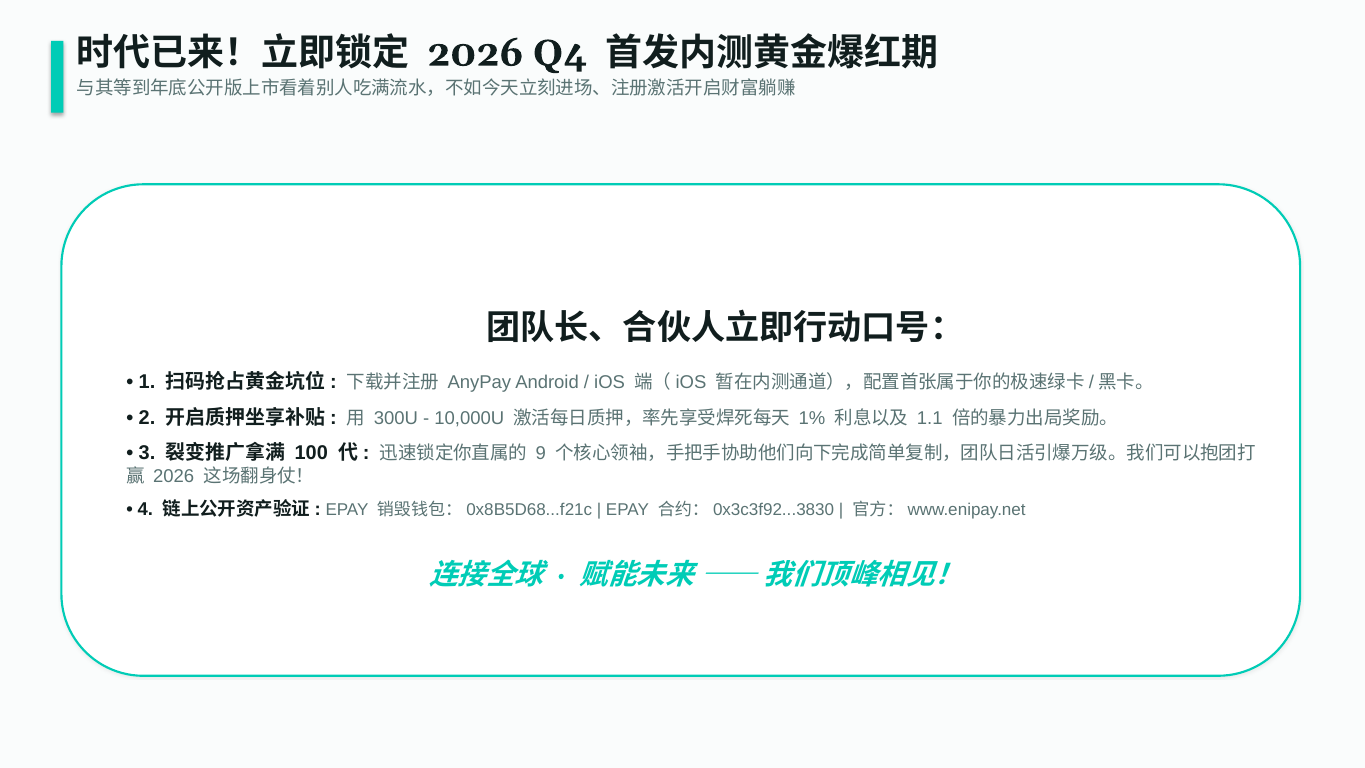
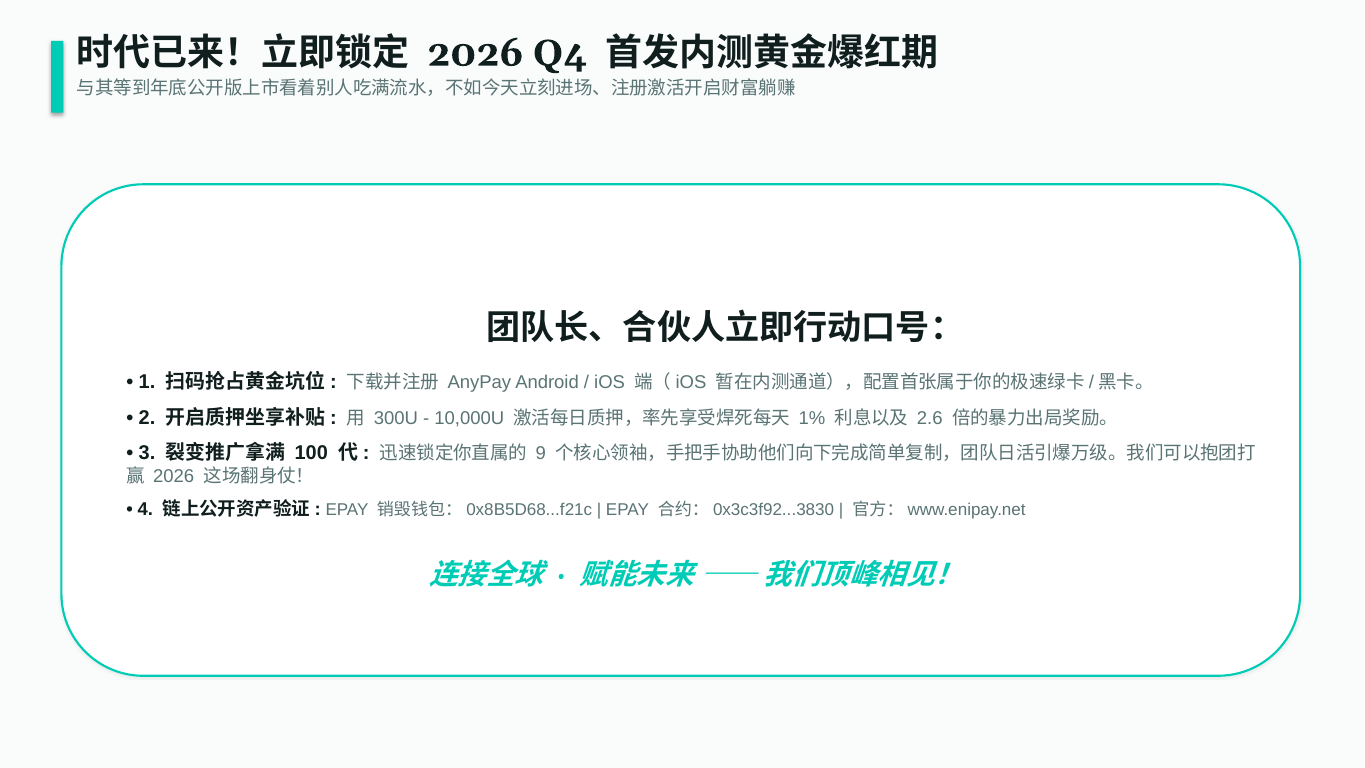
1.1: 1.1 -> 2.6 (930, 418)
